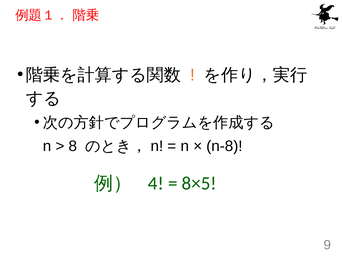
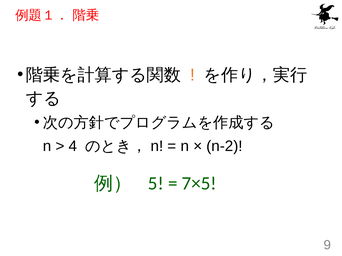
8: 8 -> 4 (73, 146)
n-8: n-8 -> n-2 (225, 146)
4: 4 -> 5 (156, 184)
8×5: 8×5 -> 7×5 (199, 184)
